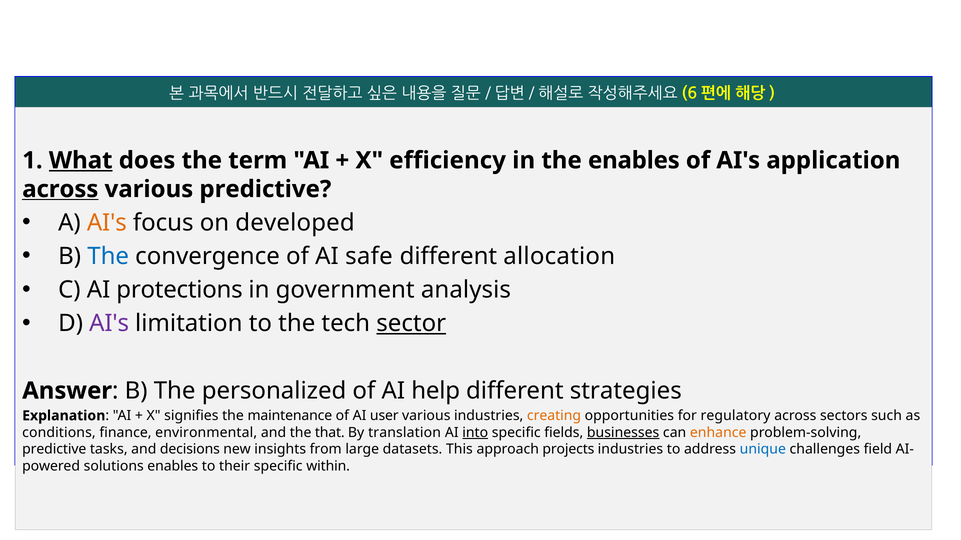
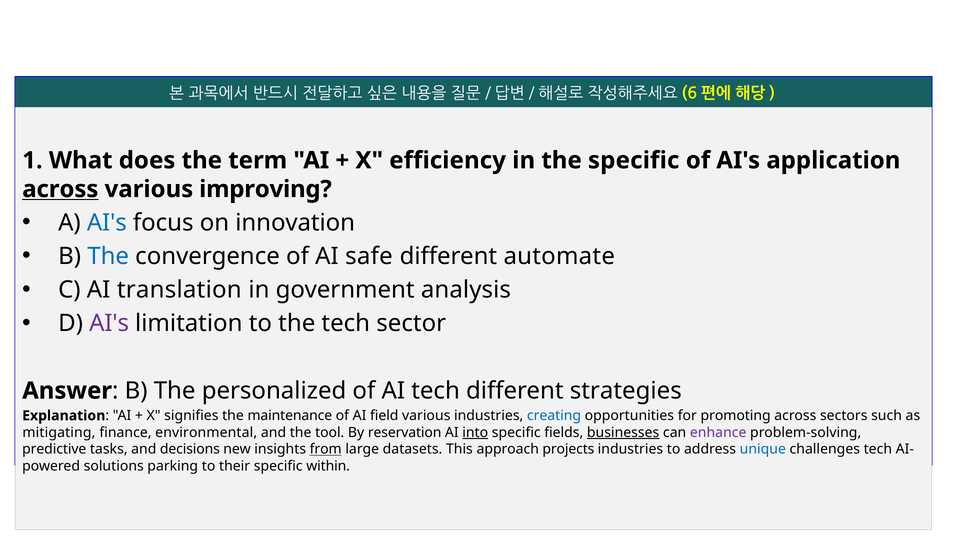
What underline: present -> none (81, 161)
the enables: enables -> specific (634, 161)
various predictive: predictive -> improving (265, 189)
AI's colour: orange -> blue (107, 223)
developed: developed -> innovation (295, 223)
allocation: allocation -> automate (559, 257)
protections: protections -> translation (179, 290)
sector underline: present -> none (411, 324)
AI help: help -> tech (436, 391)
user: user -> field (384, 416)
creating colour: orange -> blue (554, 416)
regulatory: regulatory -> promoting (736, 416)
conditions: conditions -> mitigating (59, 433)
that: that -> tool (330, 433)
translation: translation -> reservation (405, 433)
enhance colour: orange -> purple (718, 433)
from underline: none -> present (326, 450)
challenges field: field -> tech (878, 450)
solutions enables: enables -> parking (173, 467)
